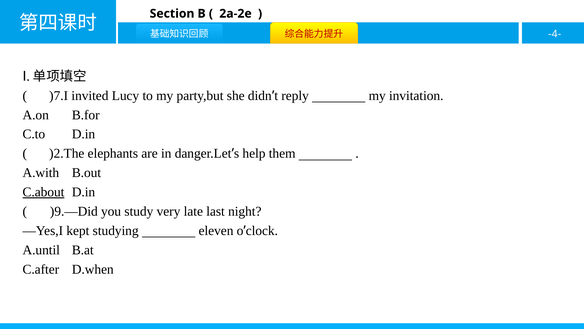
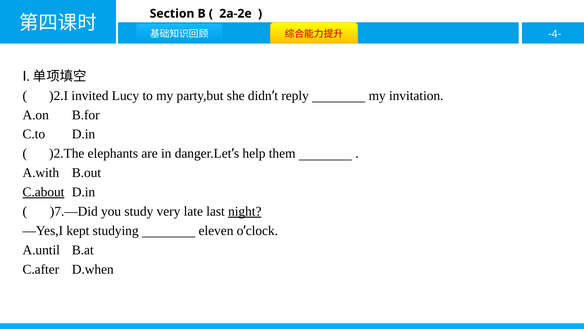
)7.I: )7.I -> )2.I (59, 95)
)9.—Did: )9.—Did -> )7.—Did (74, 211)
night underline: none -> present (245, 211)
